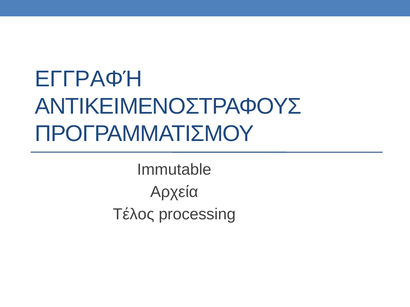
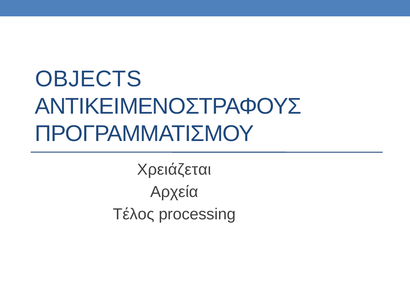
ΕΓΓΡΑΦΉ: ΕΓΓΡΑΦΉ -> OBJECTS (88, 79)
Immutable: Immutable -> Χρειάζεται (174, 170)
